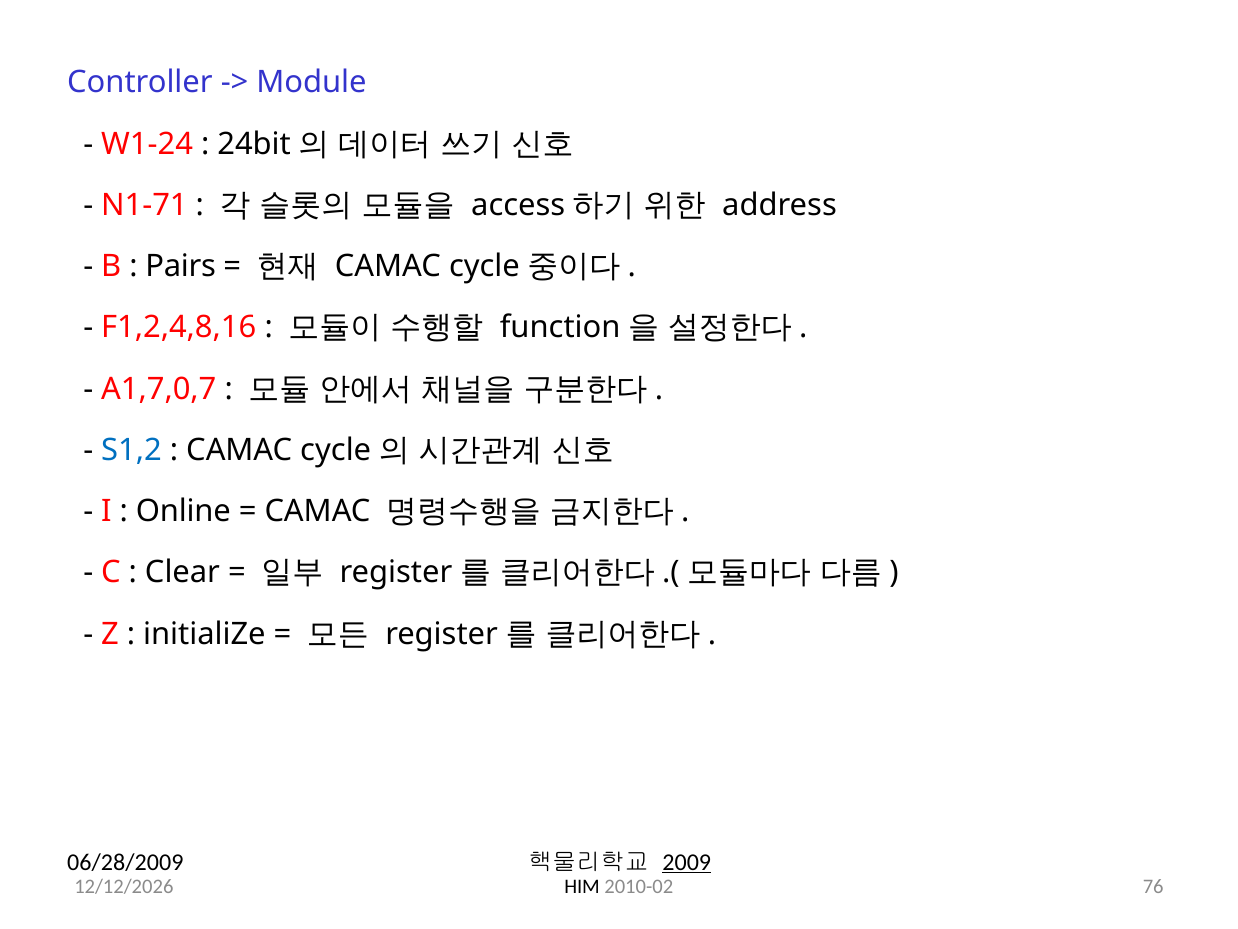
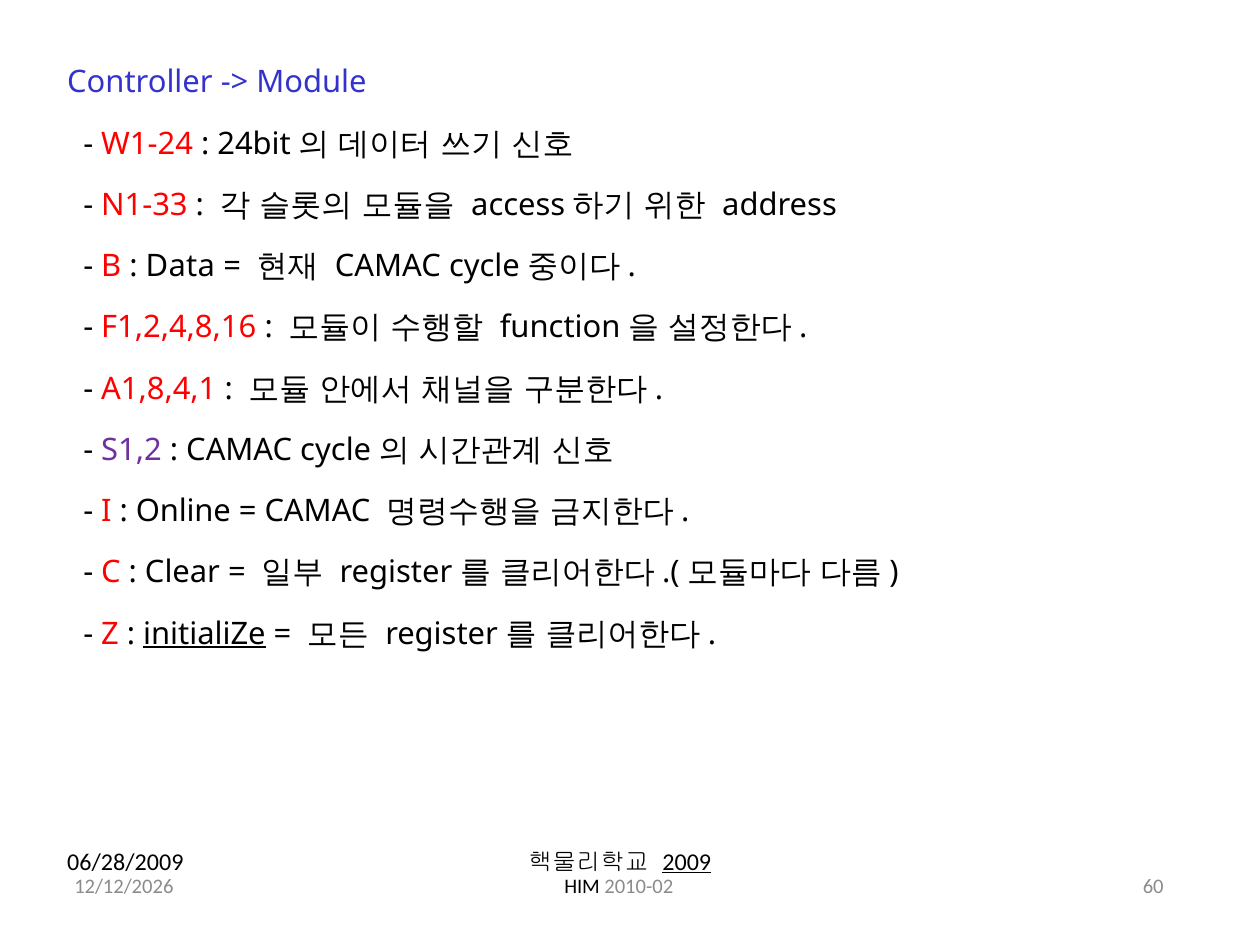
N1-71: N1-71 -> N1-33 (144, 205)
Pairs: Pairs -> Data (180, 266)
A1,7,0,7: A1,7,0,7 -> A1,8,4,1 (159, 389)
S1,2 colour: blue -> purple (132, 450)
initialiZe underline: none -> present (204, 634)
76: 76 -> 60 (1153, 887)
